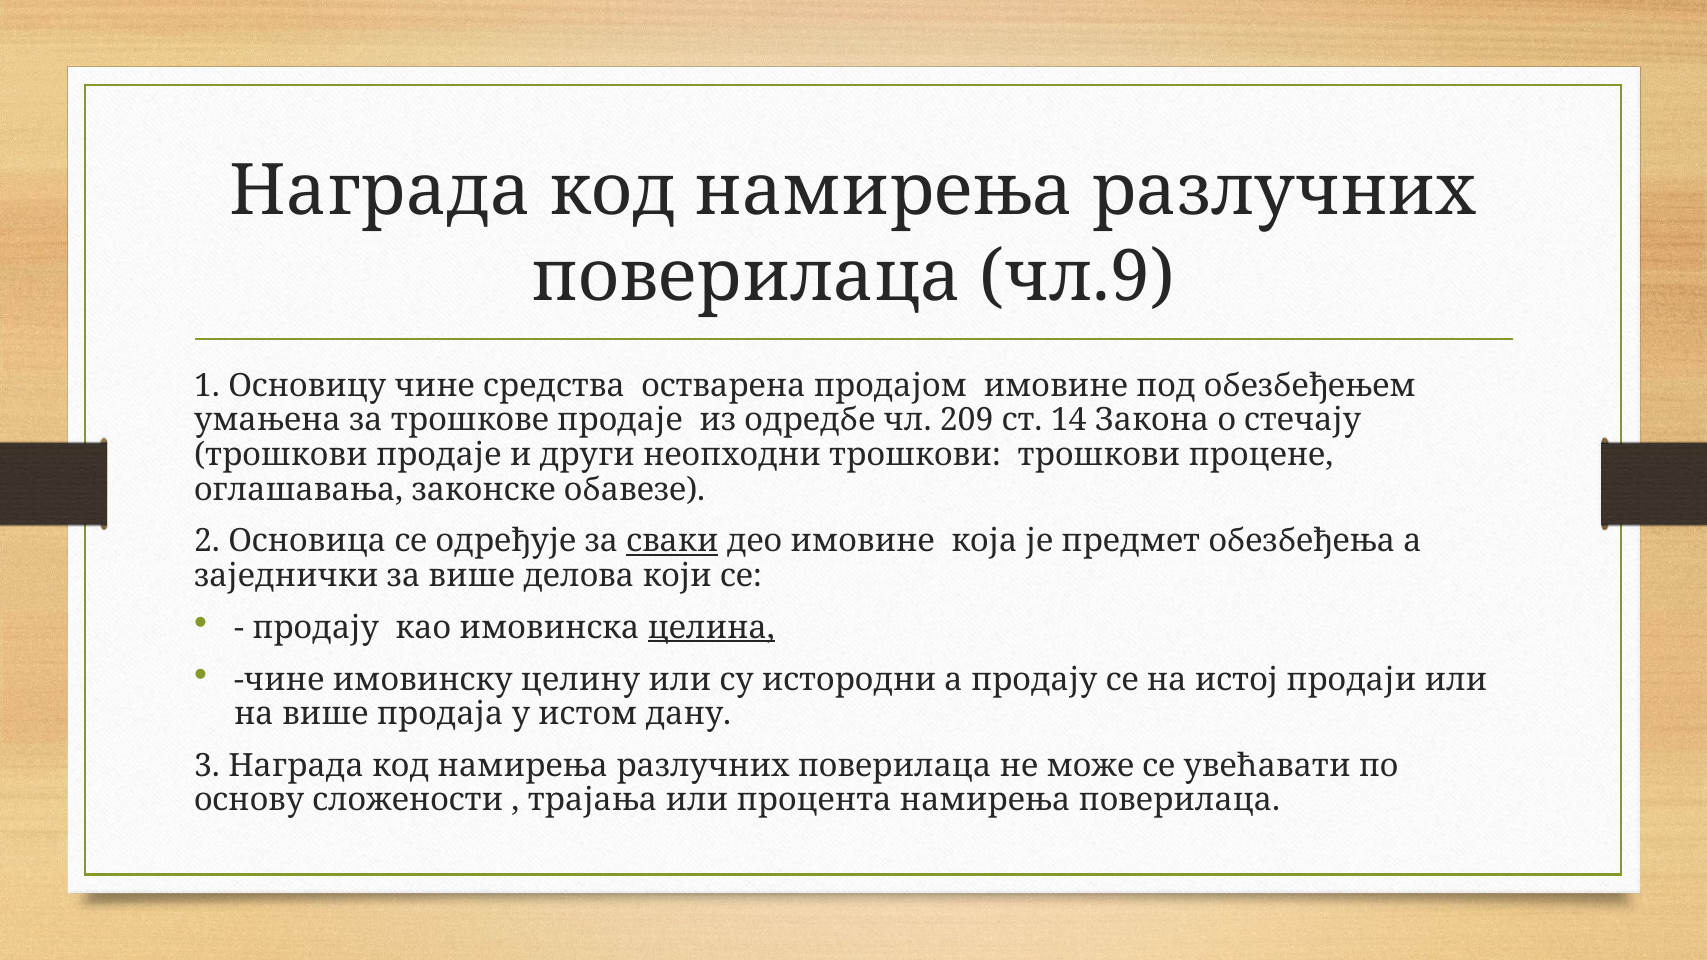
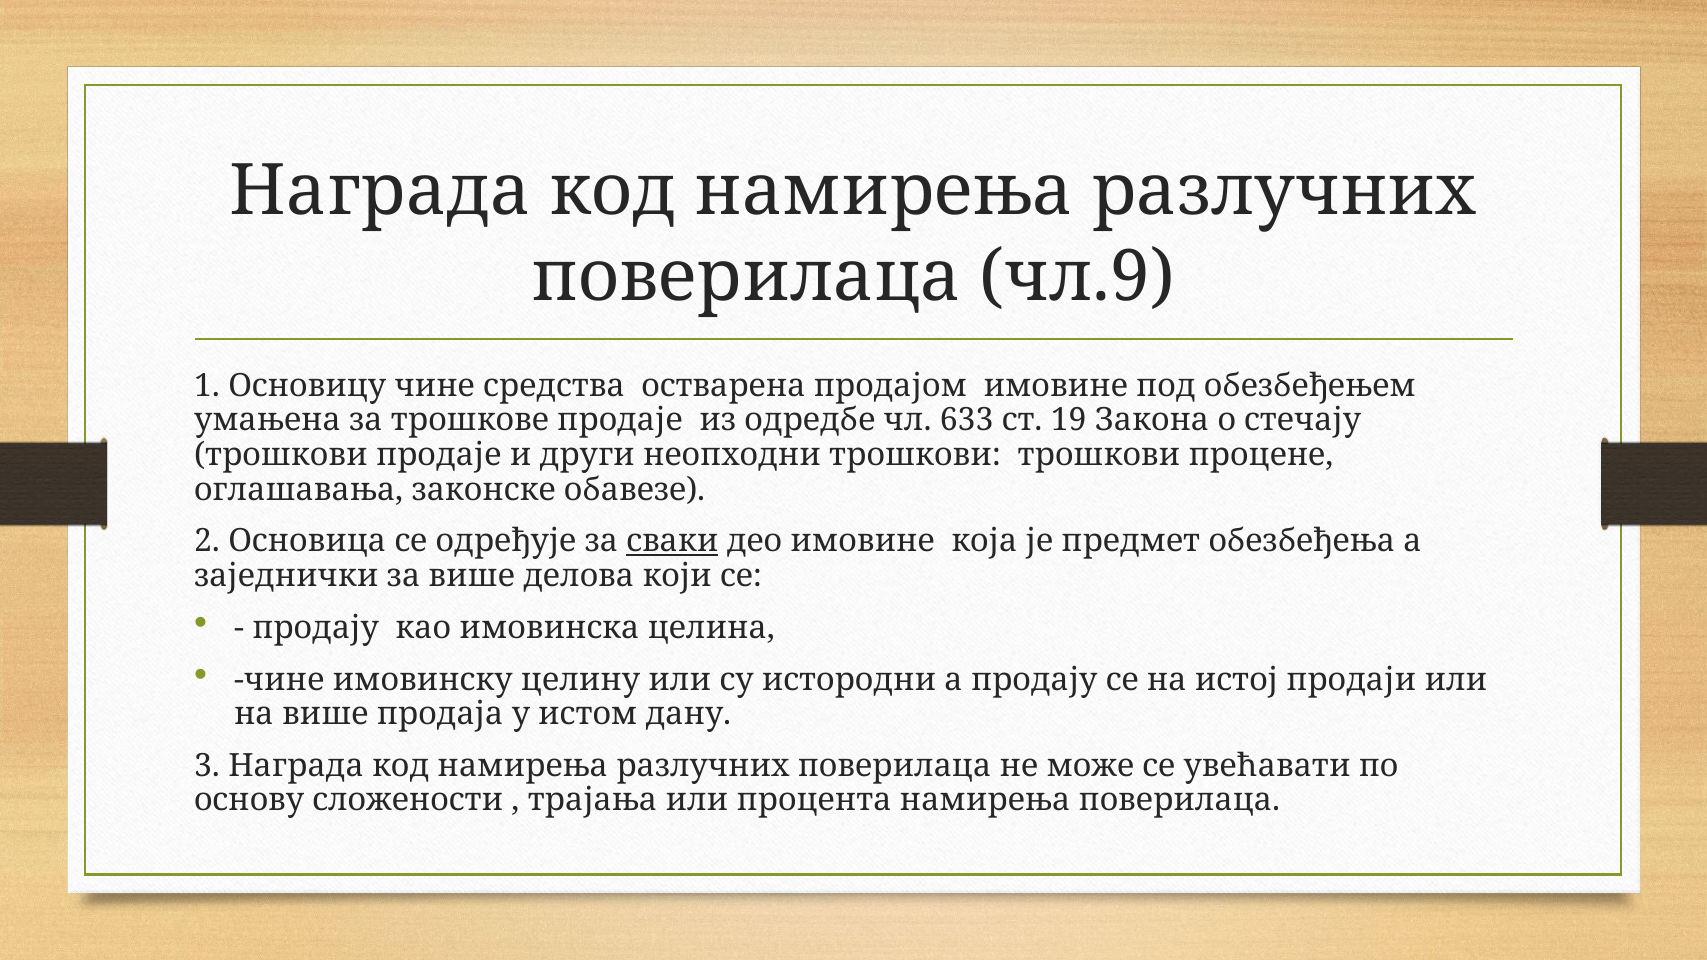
209: 209 -> 633 (967, 420)
14: 14 -> 19 (1069, 420)
целина underline: present -> none (711, 628)
